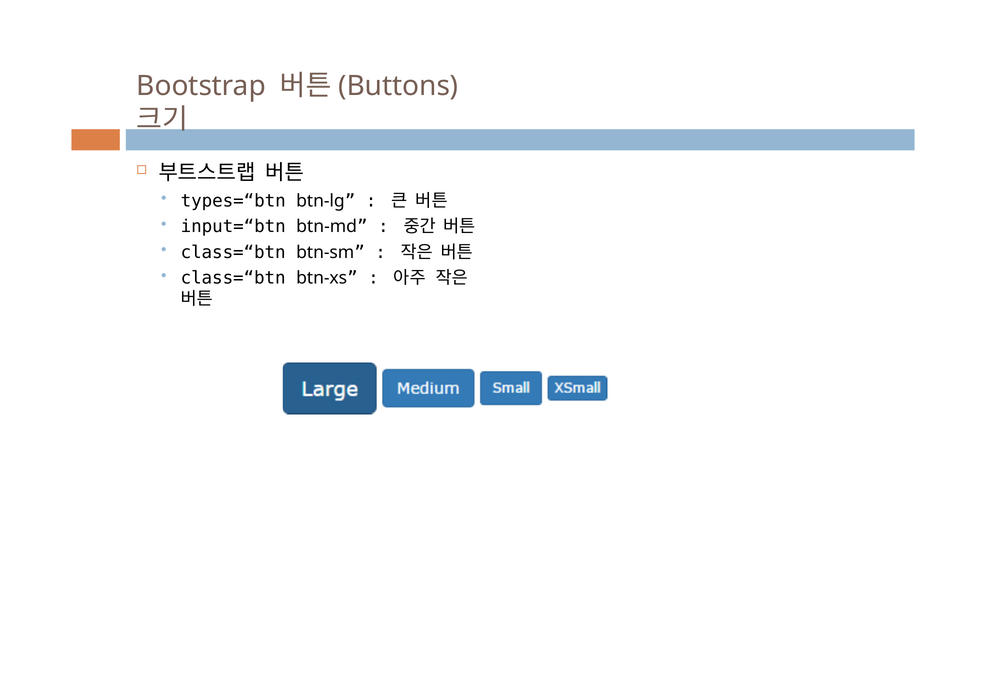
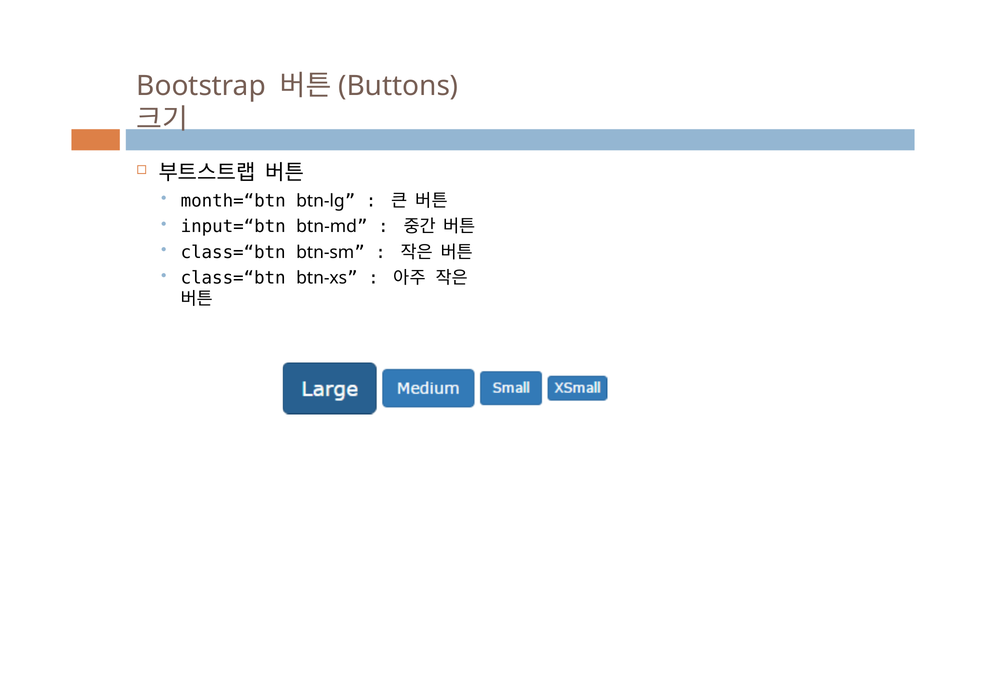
types=“btn: types=“btn -> month=“btn (233, 201)
